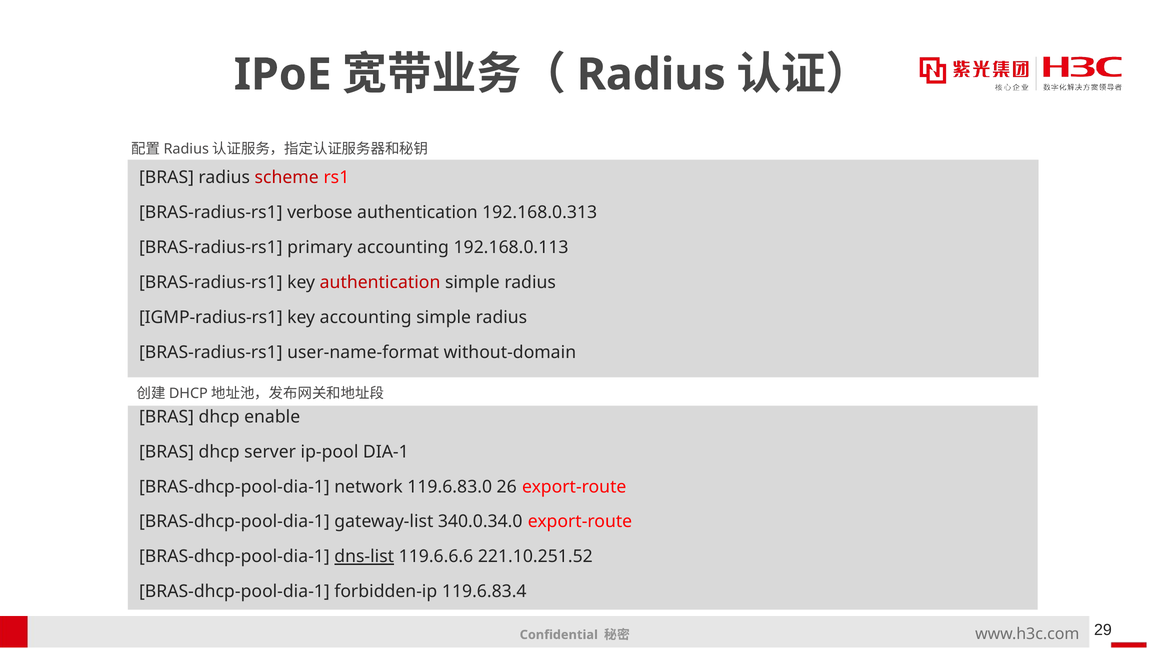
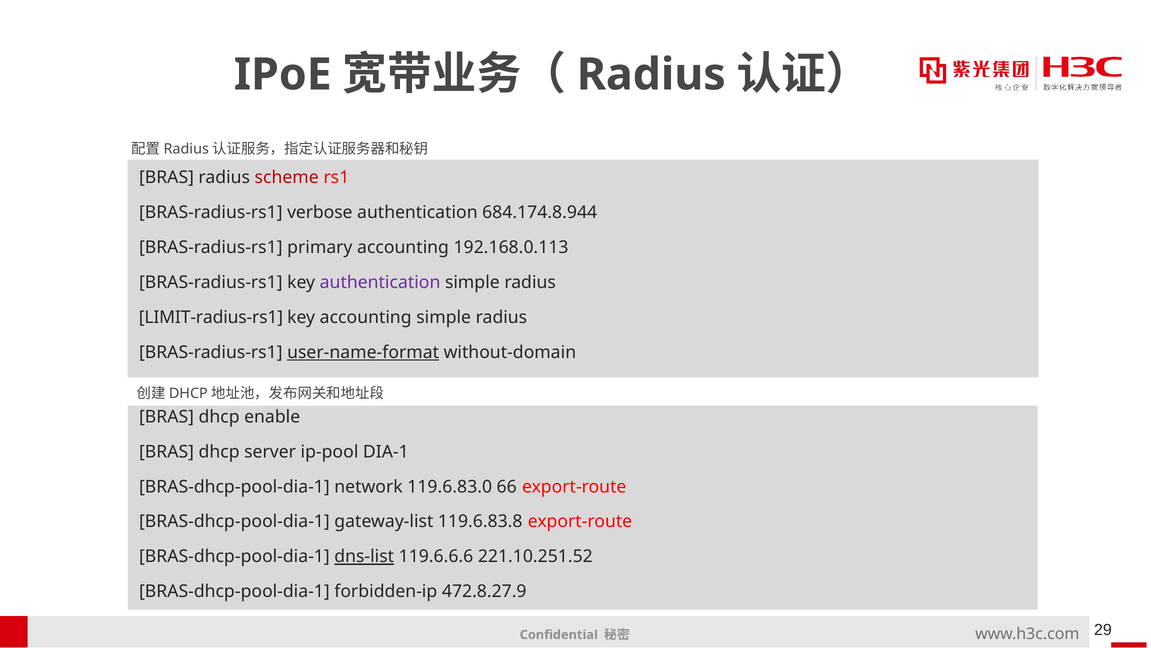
192.168.0.313: 192.168.0.313 -> 684.174.8.944 (540, 212)
authentication colour: red -> purple (380, 282)
IGMP-radius-rs1: IGMP-radius-rs1 -> LIMIT-radius-rs1 (211, 317)
user-name-format underline: none -> present (363, 352)
26: 26 -> 66 (507, 486)
340.0.34.0: 340.0.34.0 -> 119.6.83.8 (480, 521)
119.6.83.4: 119.6.83.4 -> 472.8.27.9 (484, 591)
